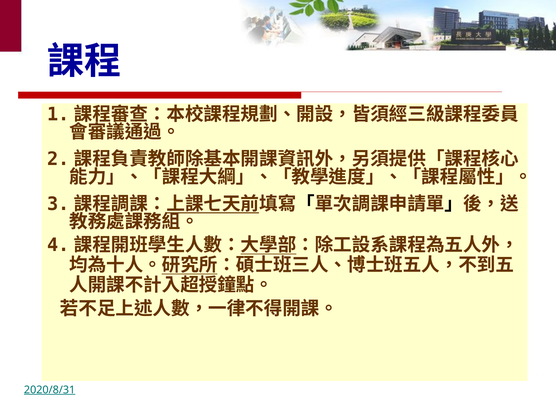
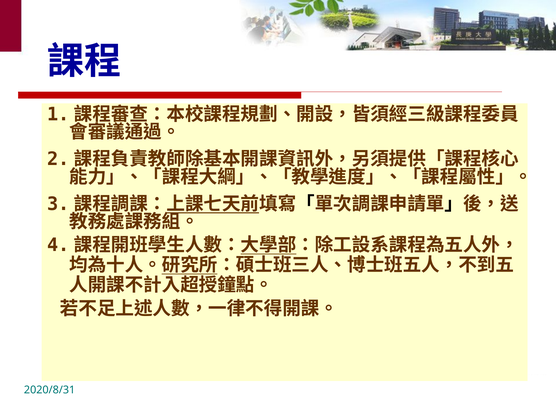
2020/8/31 underline: present -> none (50, 390)
